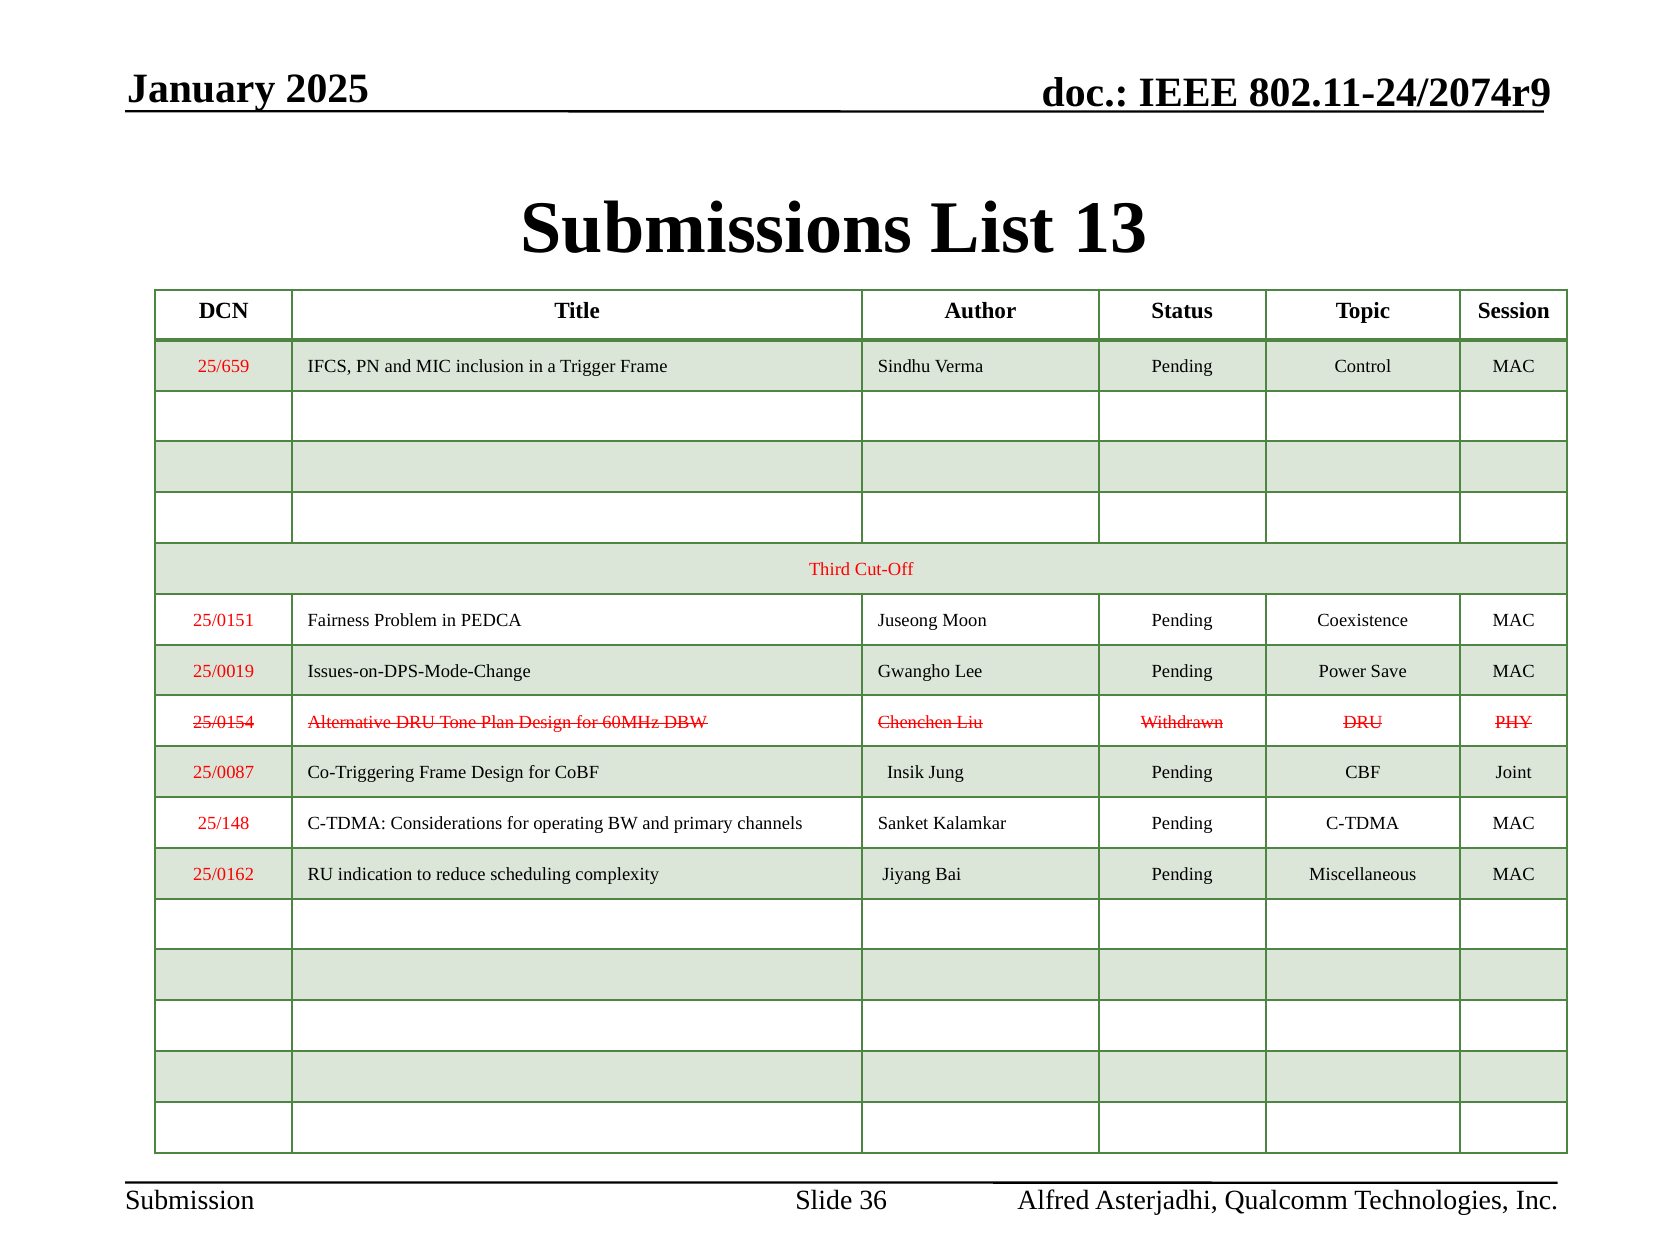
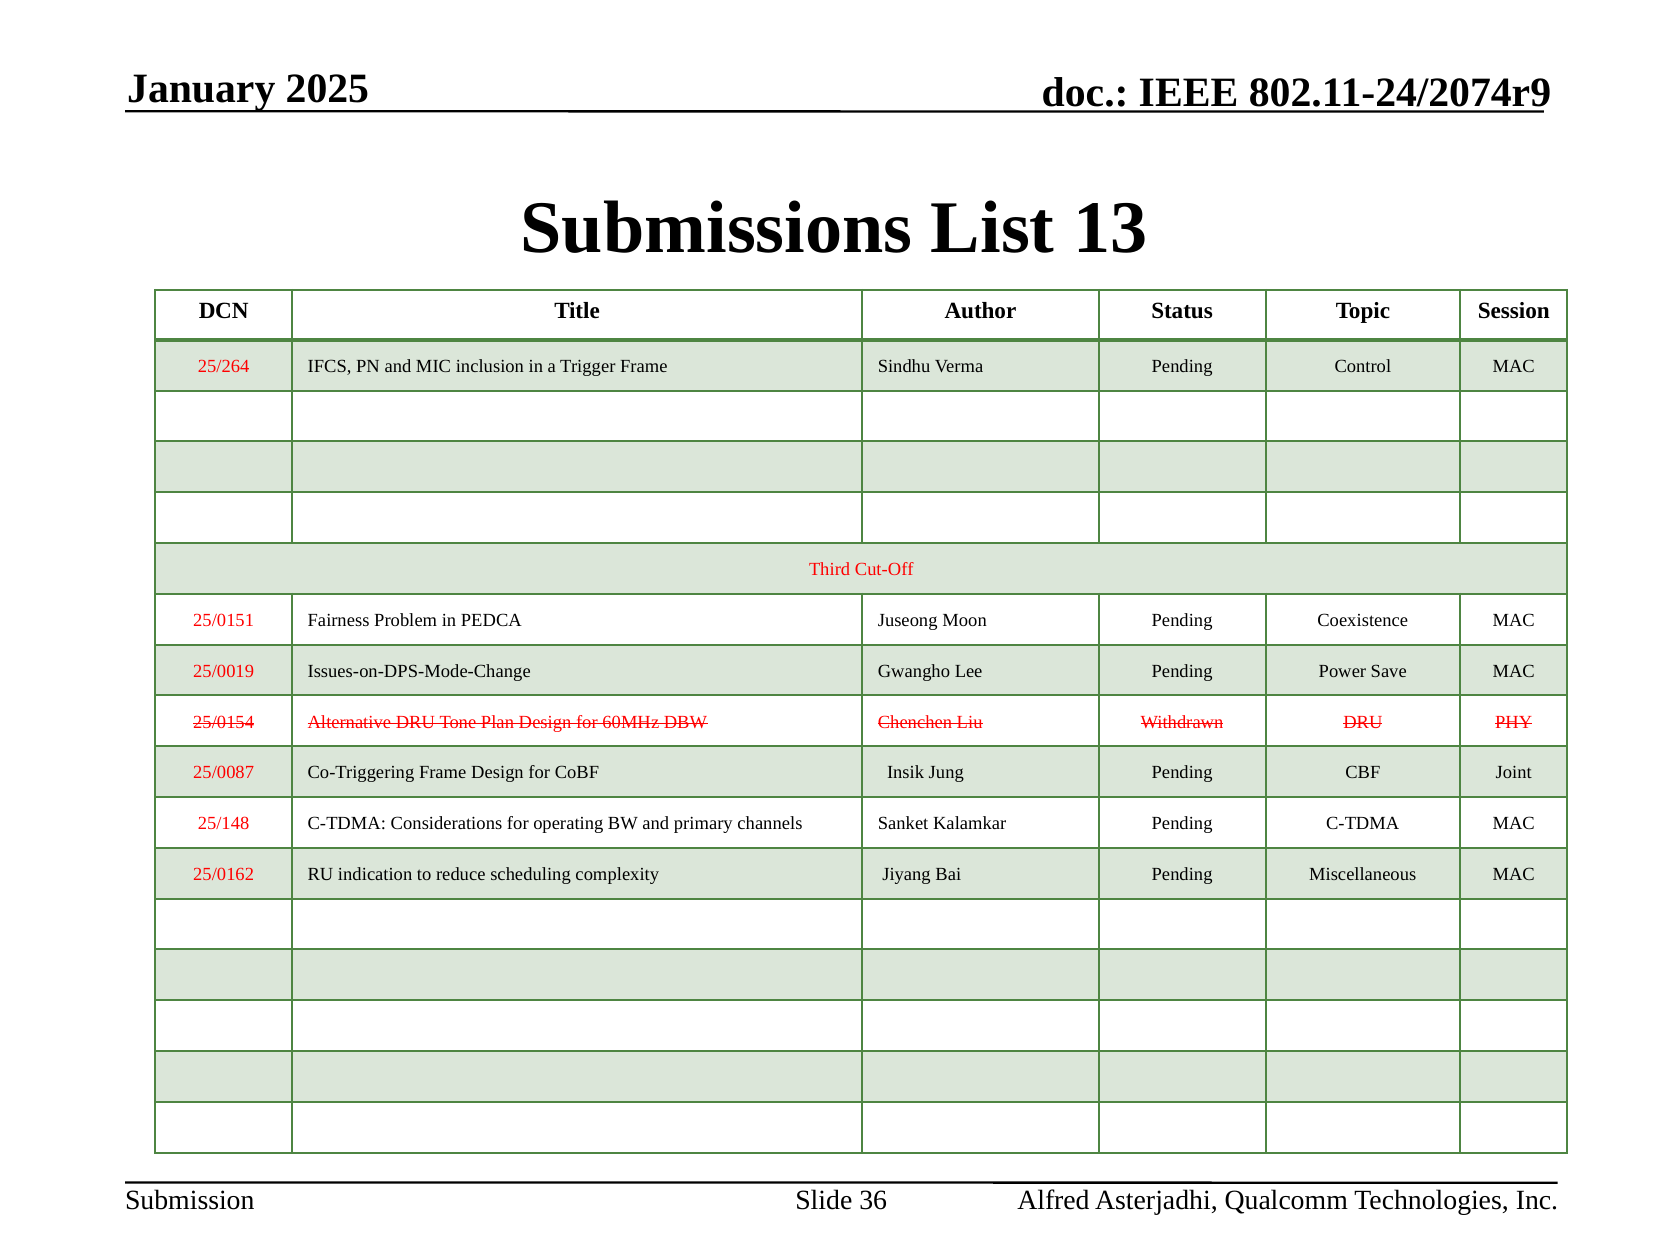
25/659: 25/659 -> 25/264 (224, 366)
